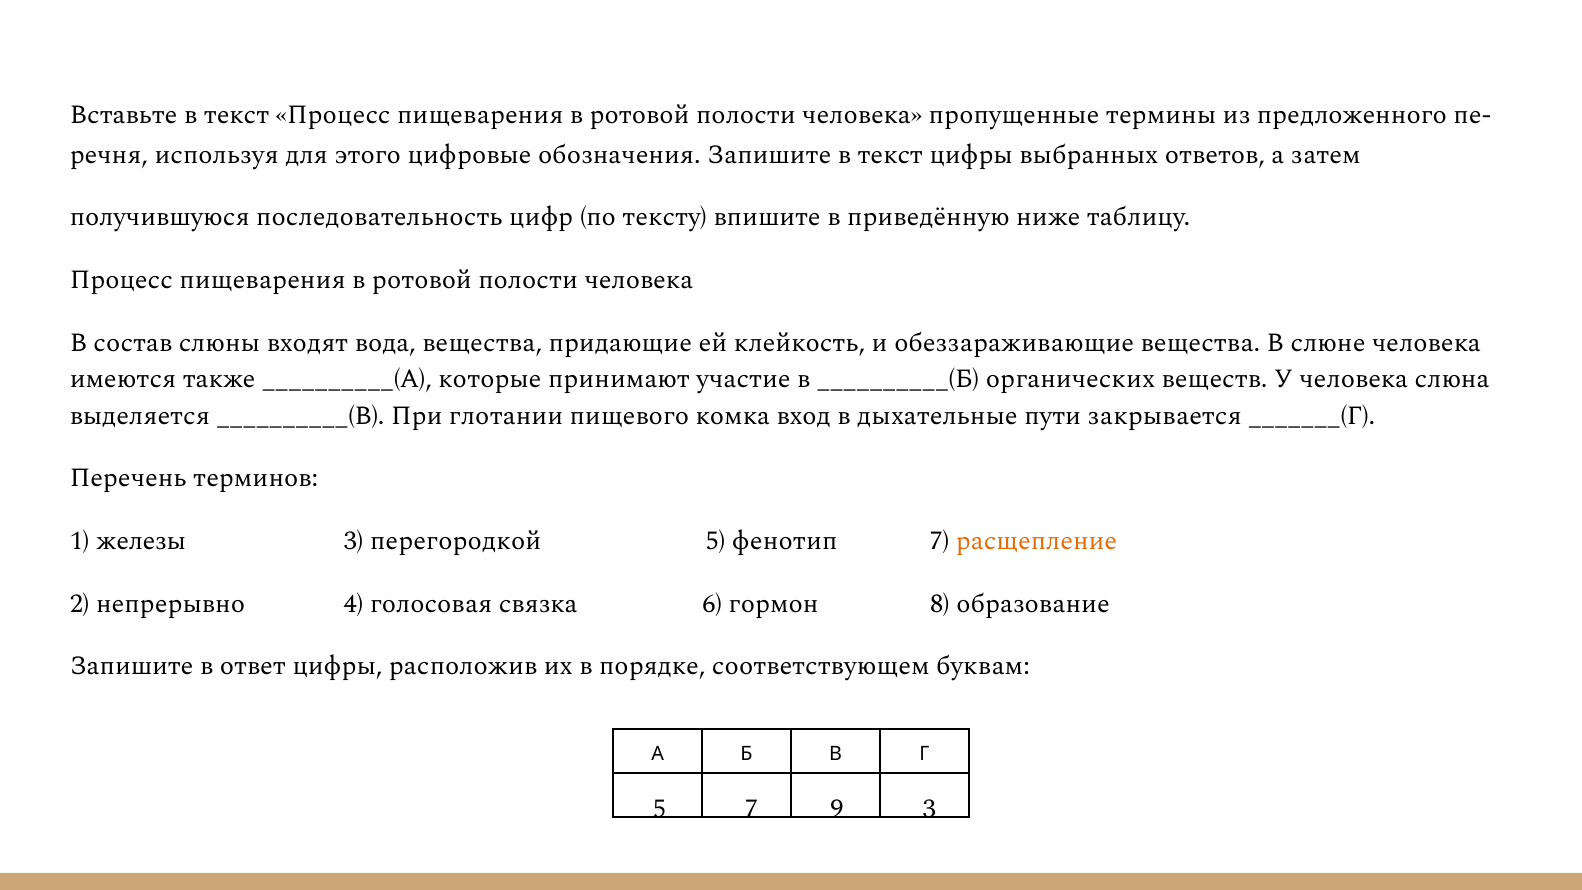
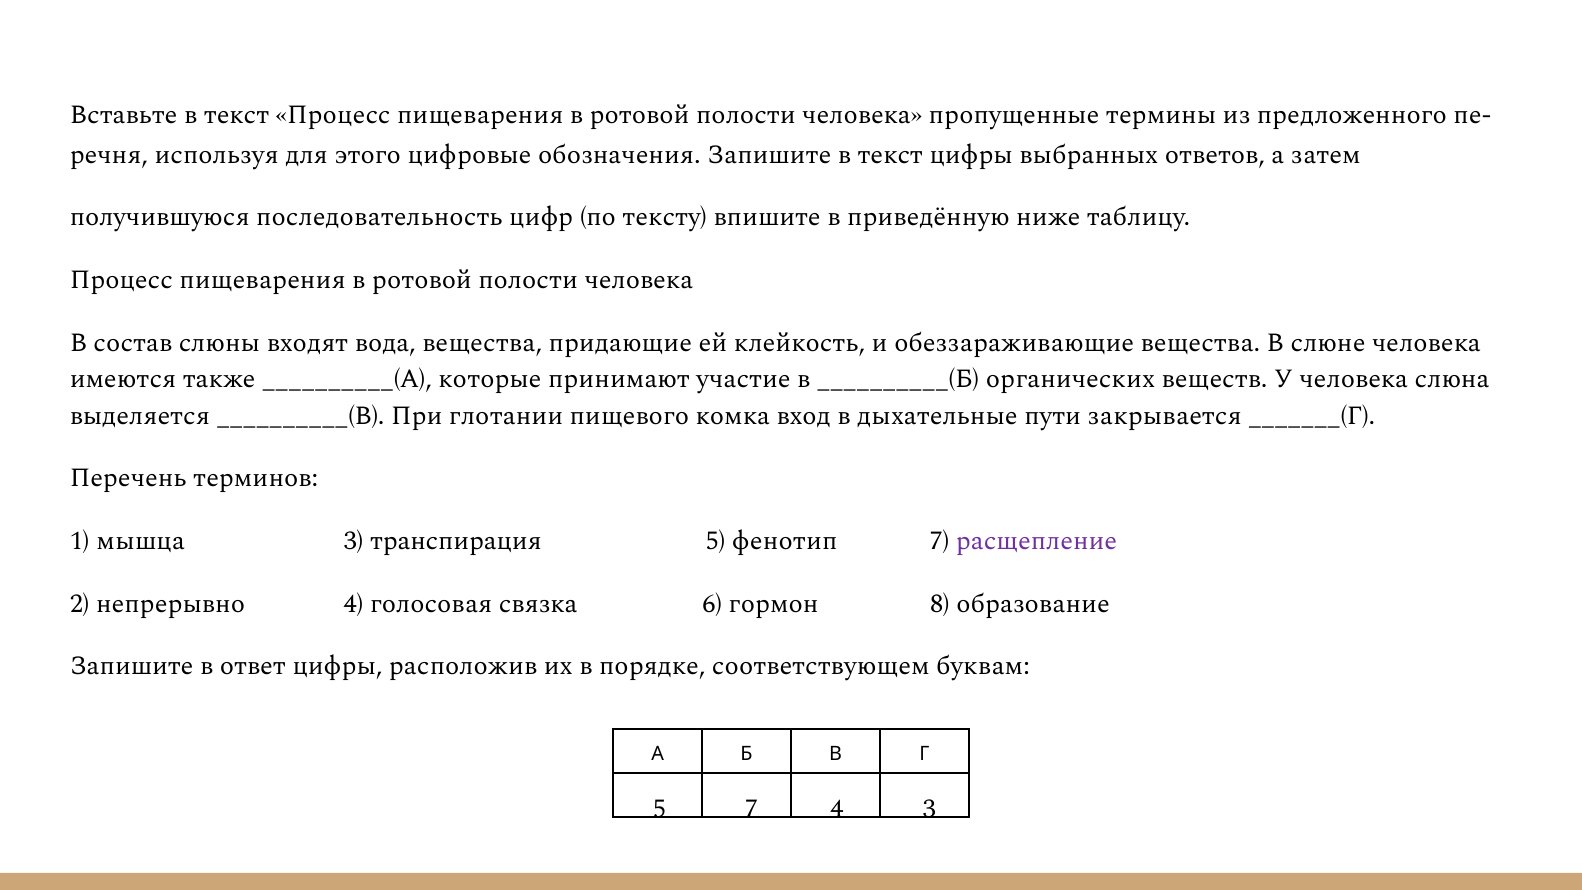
железы: железы -> мышца (141, 541)
перегородкой: перегородкой -> транспирация (456, 541)
расщепление colour: orange -> purple (1037, 541)
7 9: 9 -> 4 (837, 808)
